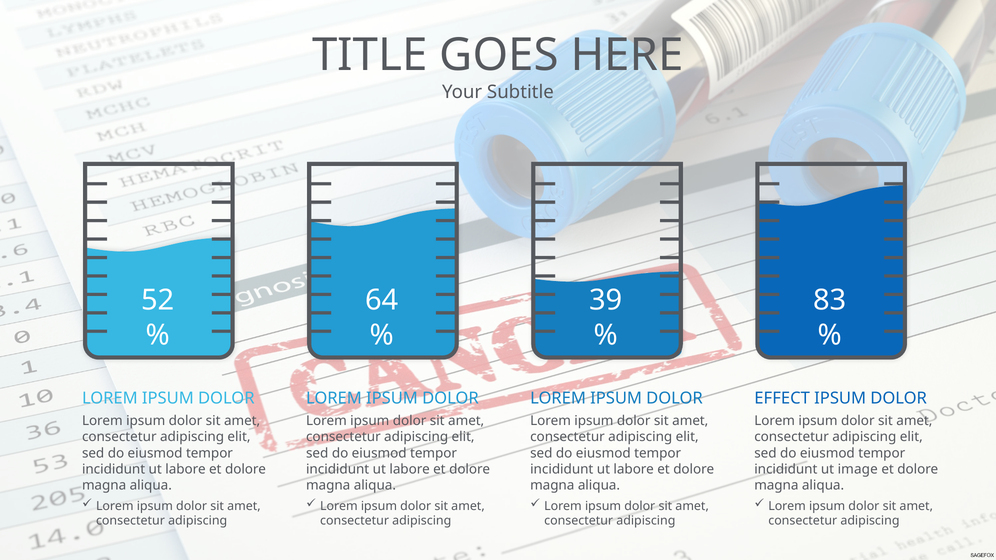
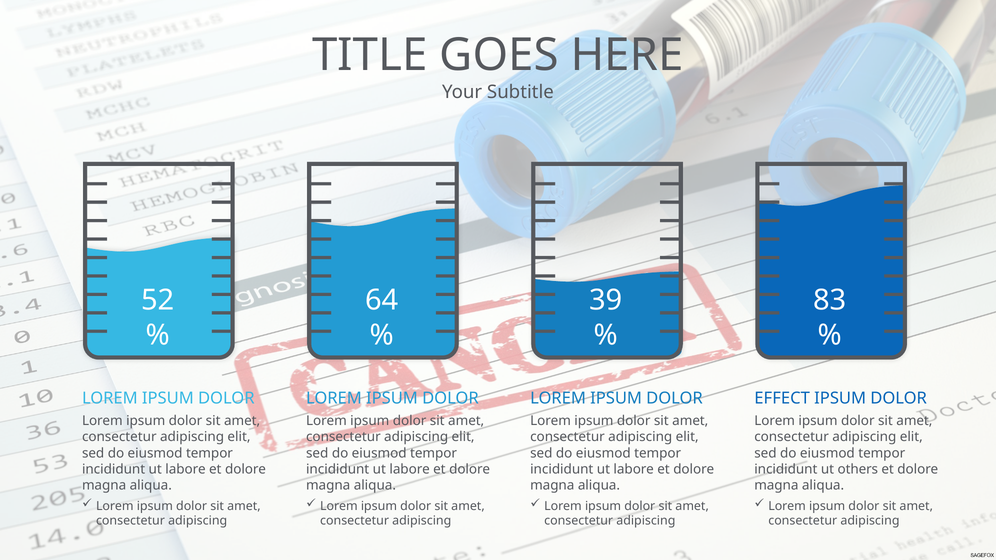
image: image -> others (858, 470)
